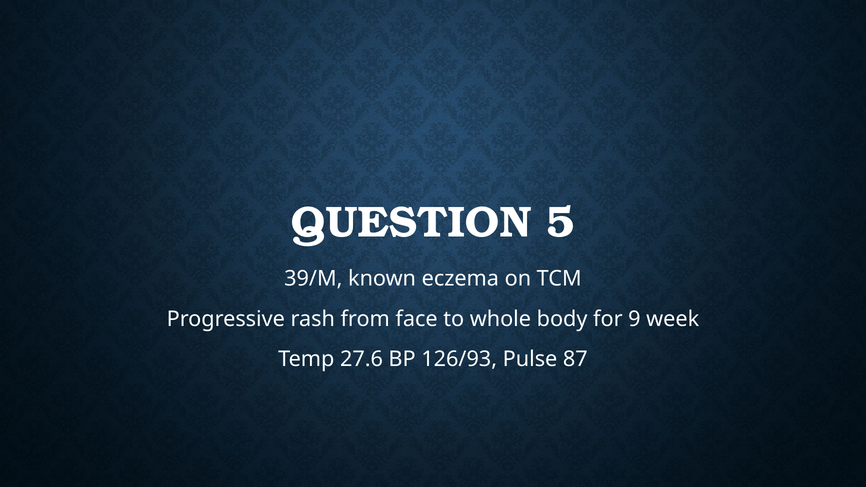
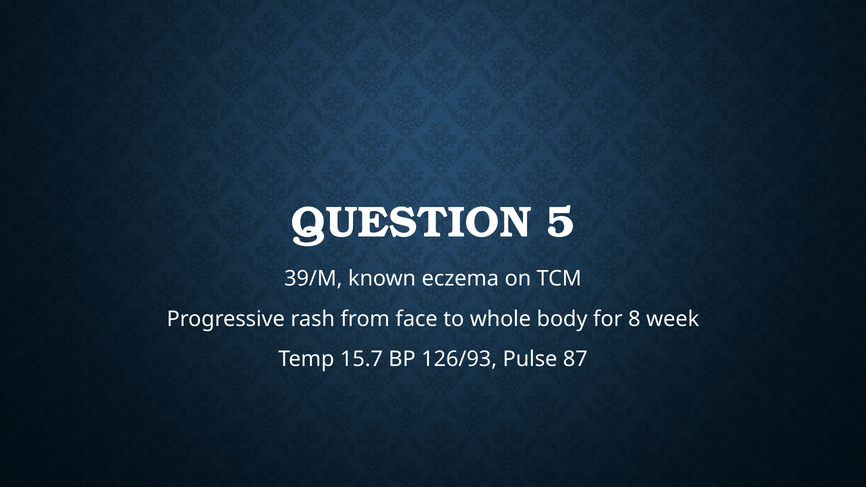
9: 9 -> 8 (634, 319)
27.6: 27.6 -> 15.7 (361, 359)
